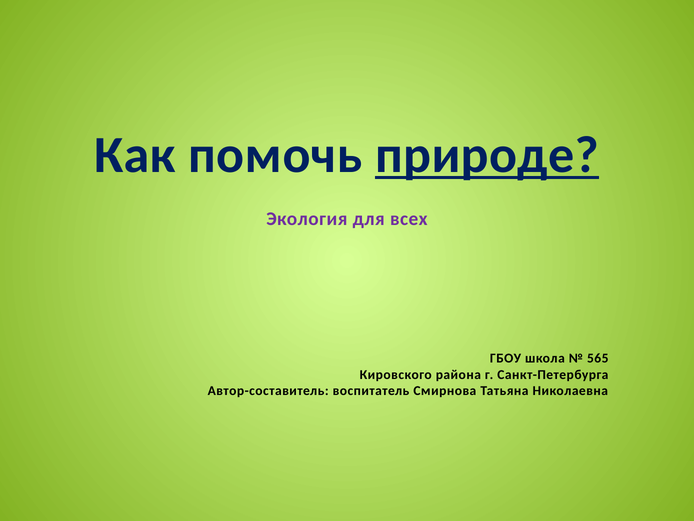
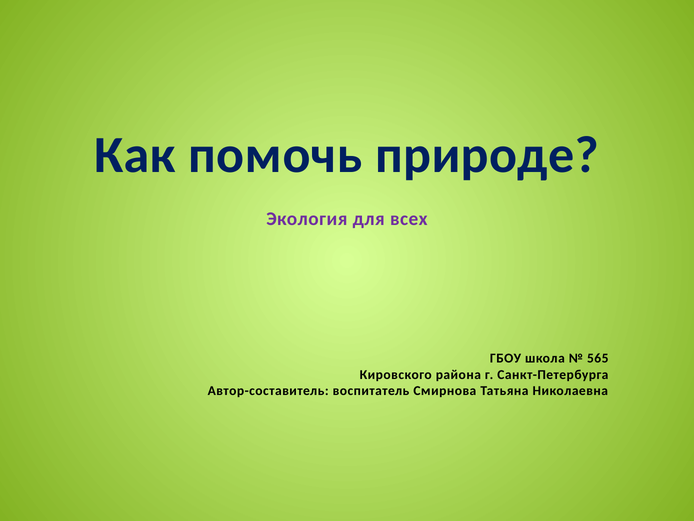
природе underline: present -> none (487, 155)
